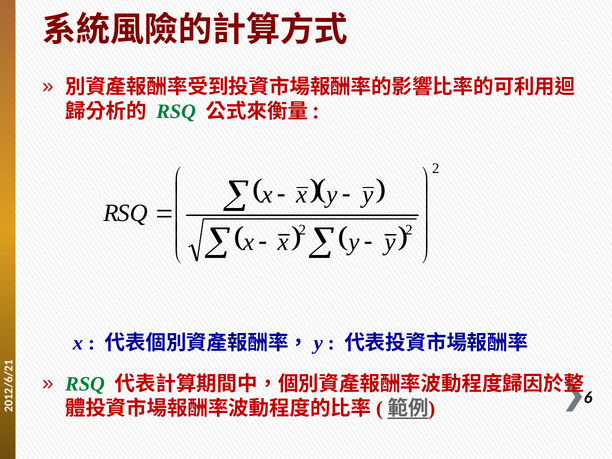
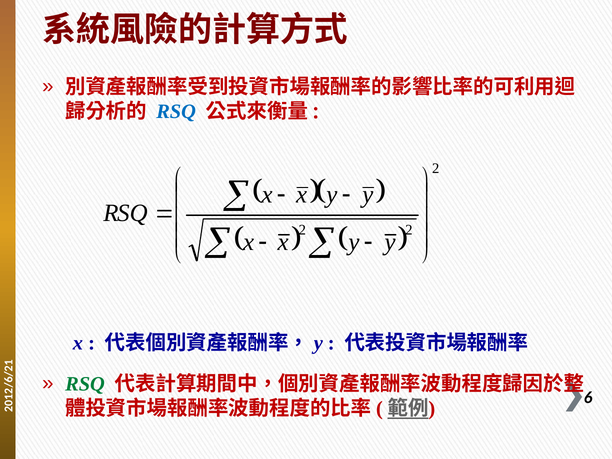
RSQ colour: green -> blue (176, 112)
